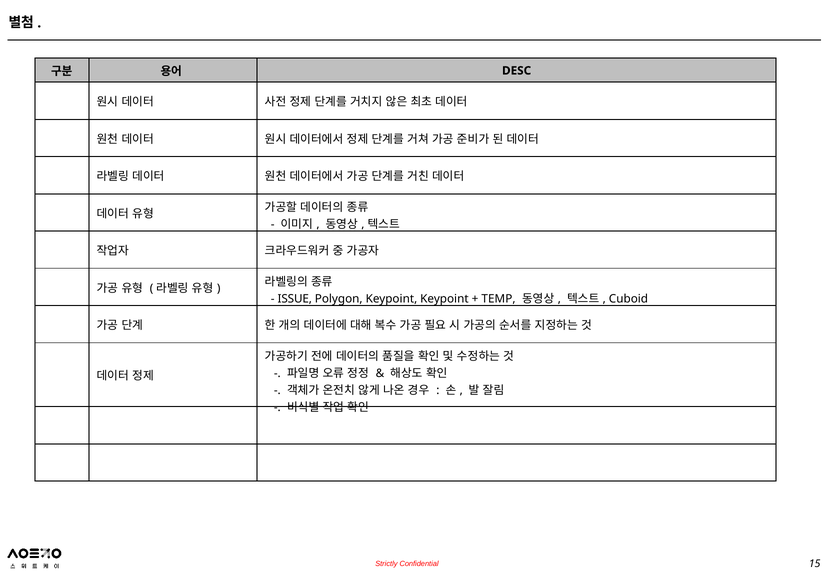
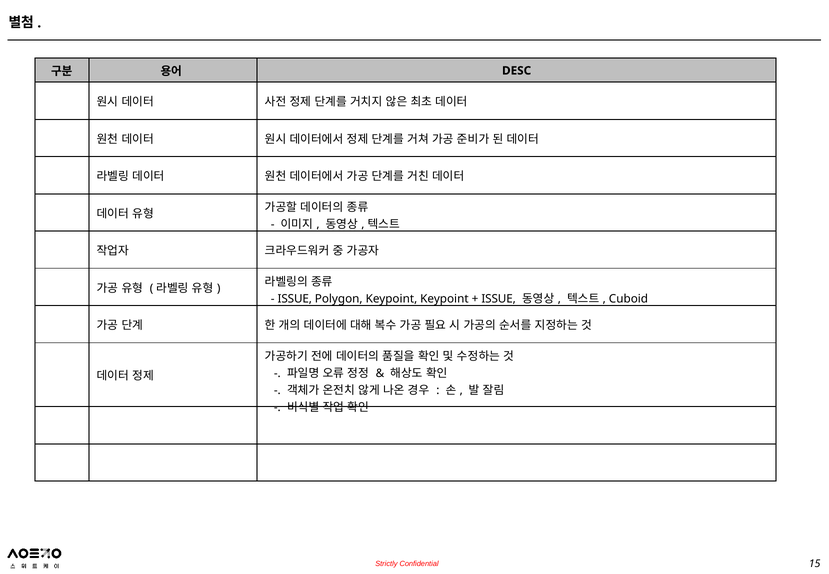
TEMP: TEMP -> ISSUE (499, 299)
